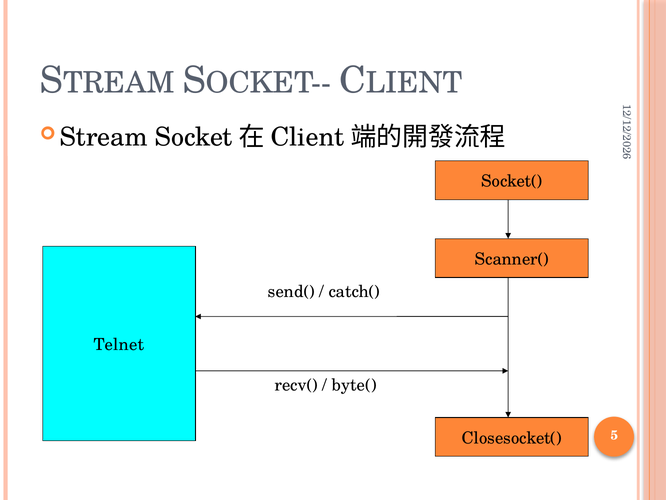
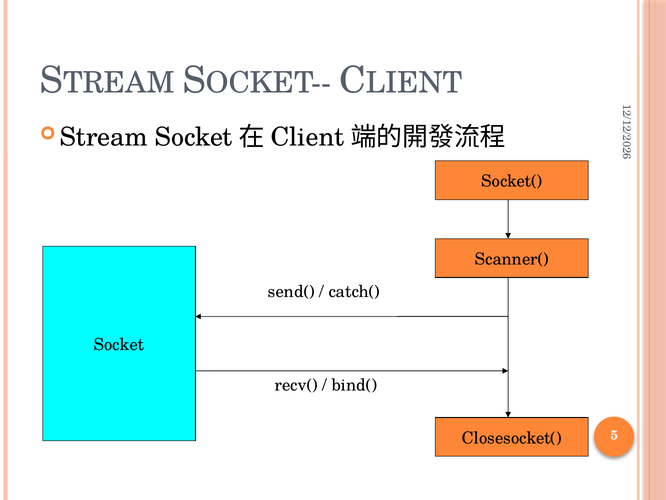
Telnet: Telnet -> Socket (119, 344)
byte(: byte( -> bind( (354, 385)
